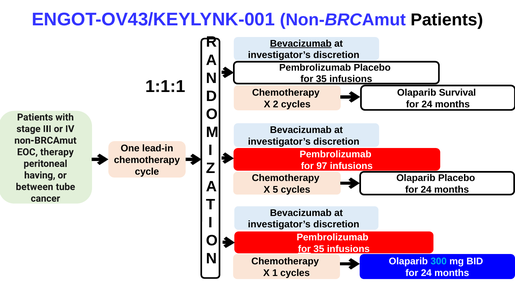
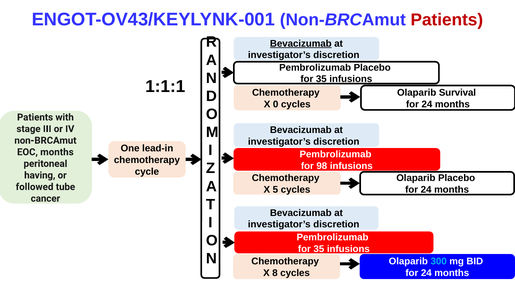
Patients colour: black -> red (447, 20)
2: 2 -> 0 (276, 104)
EOC therapy: therapy -> months (57, 152)
97: 97 -> 98 (322, 166)
between: between -> followed (35, 187)
for underline: present -> none (304, 249)
1: 1 -> 8 (275, 273)
